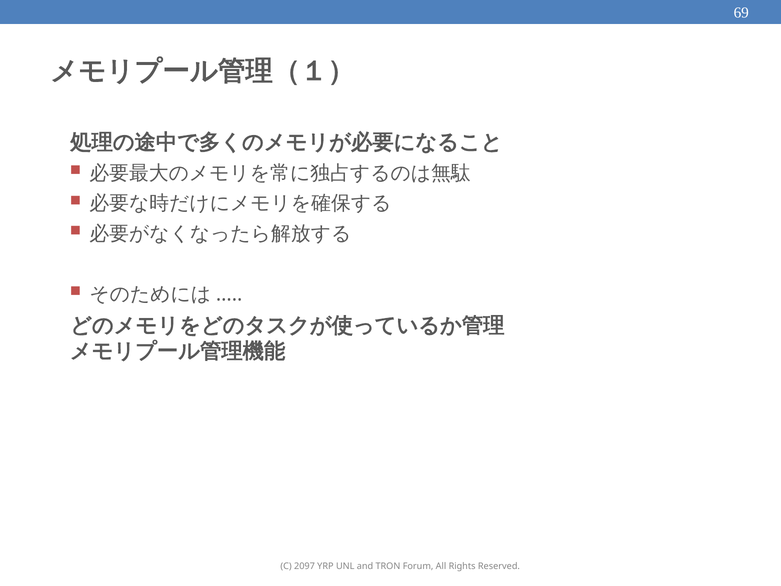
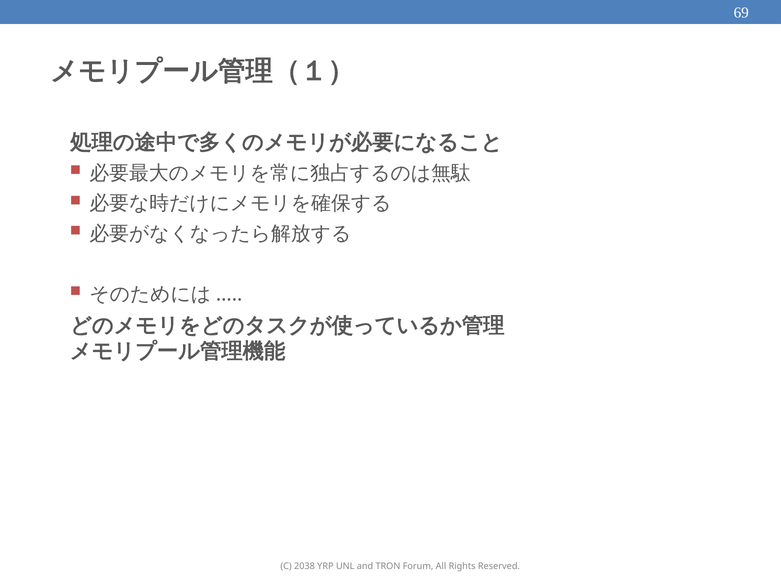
2097: 2097 -> 2038 (304, 566)
